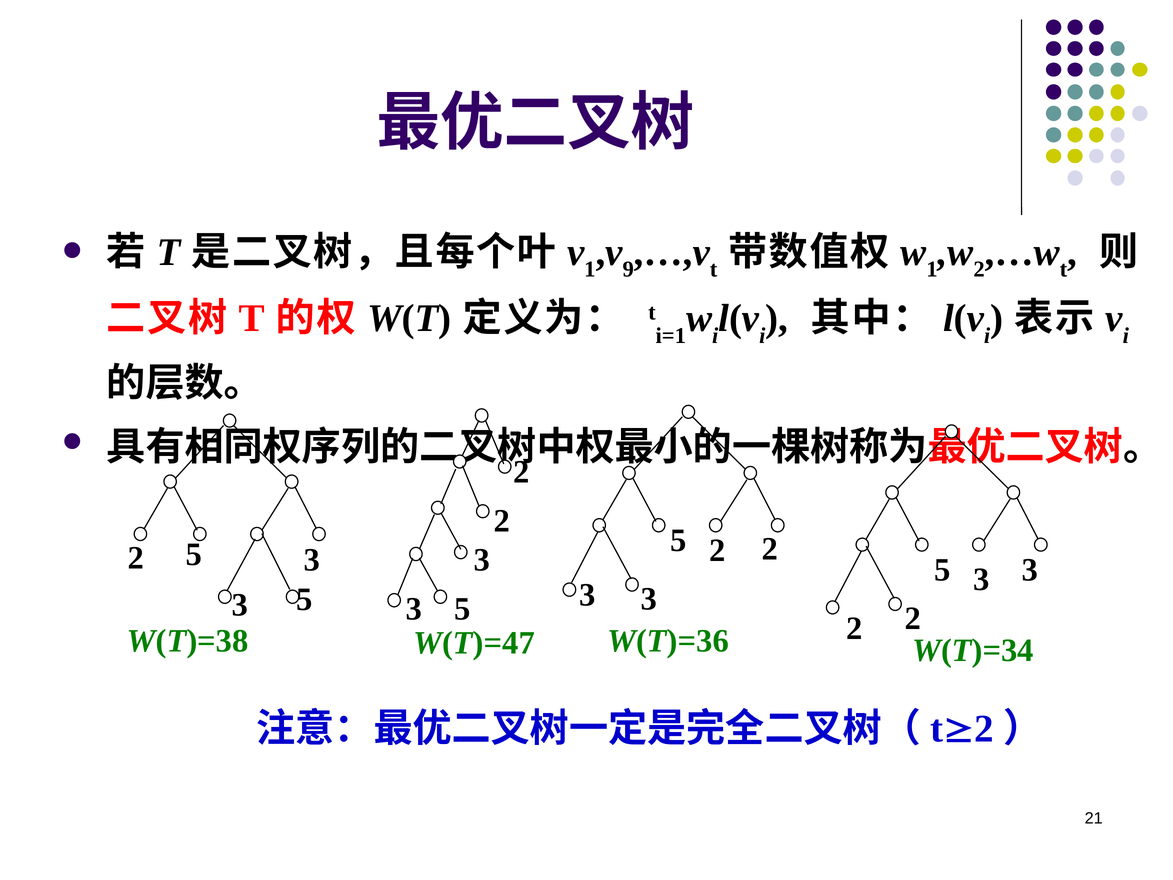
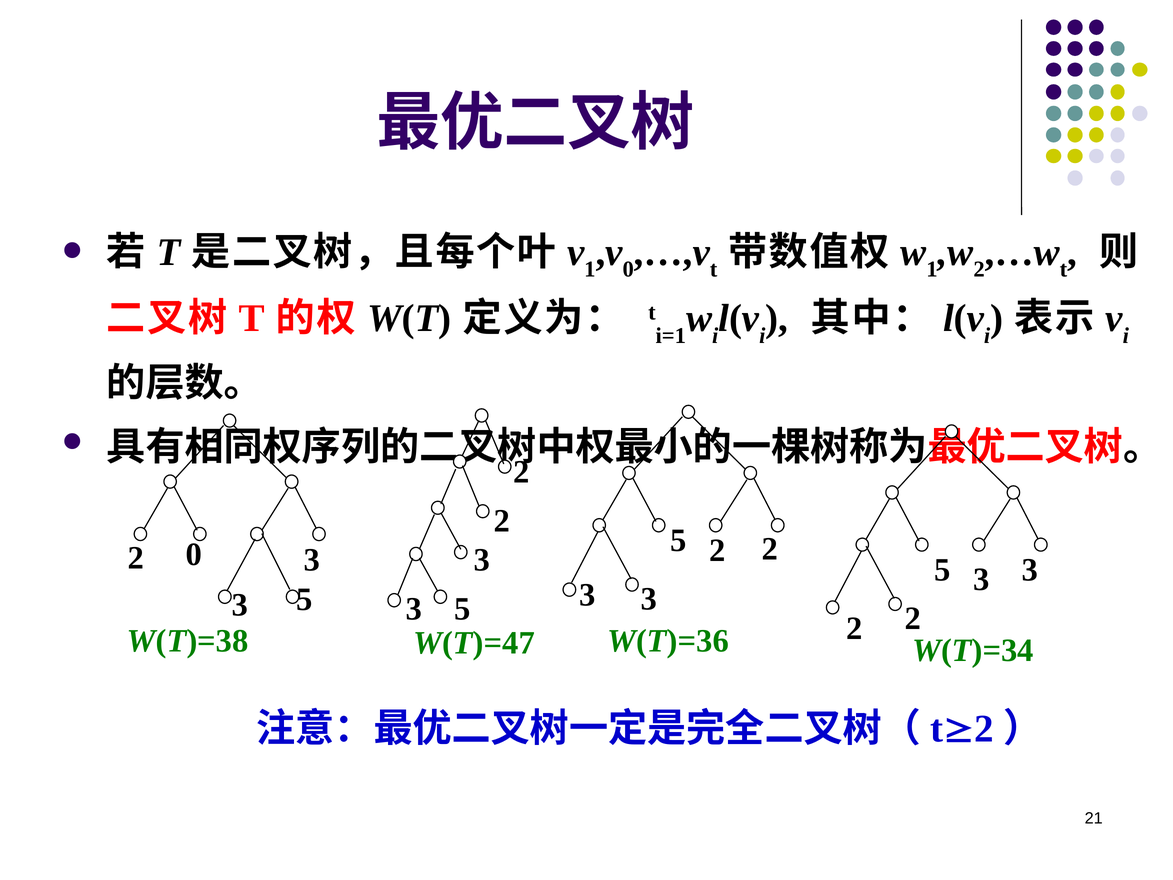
9: 9 -> 0 (628, 269)
2 5: 5 -> 0 (194, 554)
